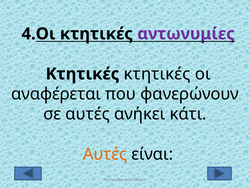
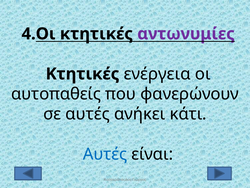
Κτητικές κτητικές: κτητικές -> ενέργεια (157, 74)
αναφέρεται: αναφέρεται -> αυτοπαθείς (56, 94)
Αυτές colour: orange -> blue (105, 154)
